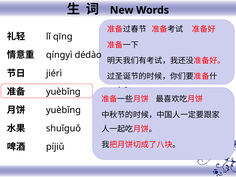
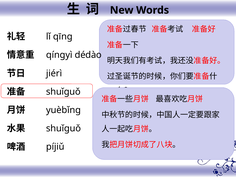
yuèbǐng: yuèbǐng -> shuǐguǒ (63, 92)
